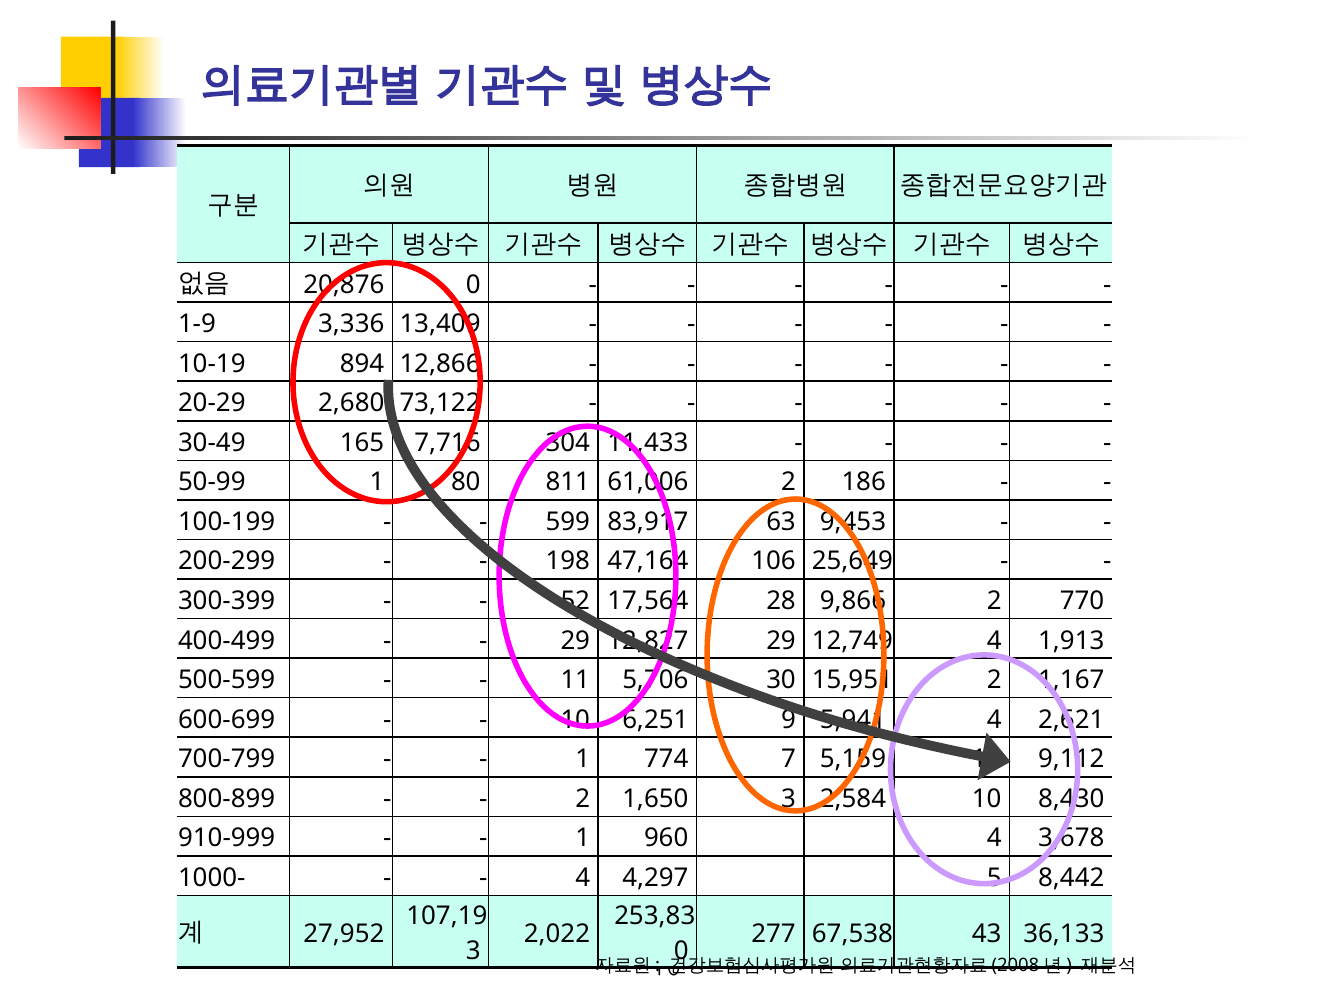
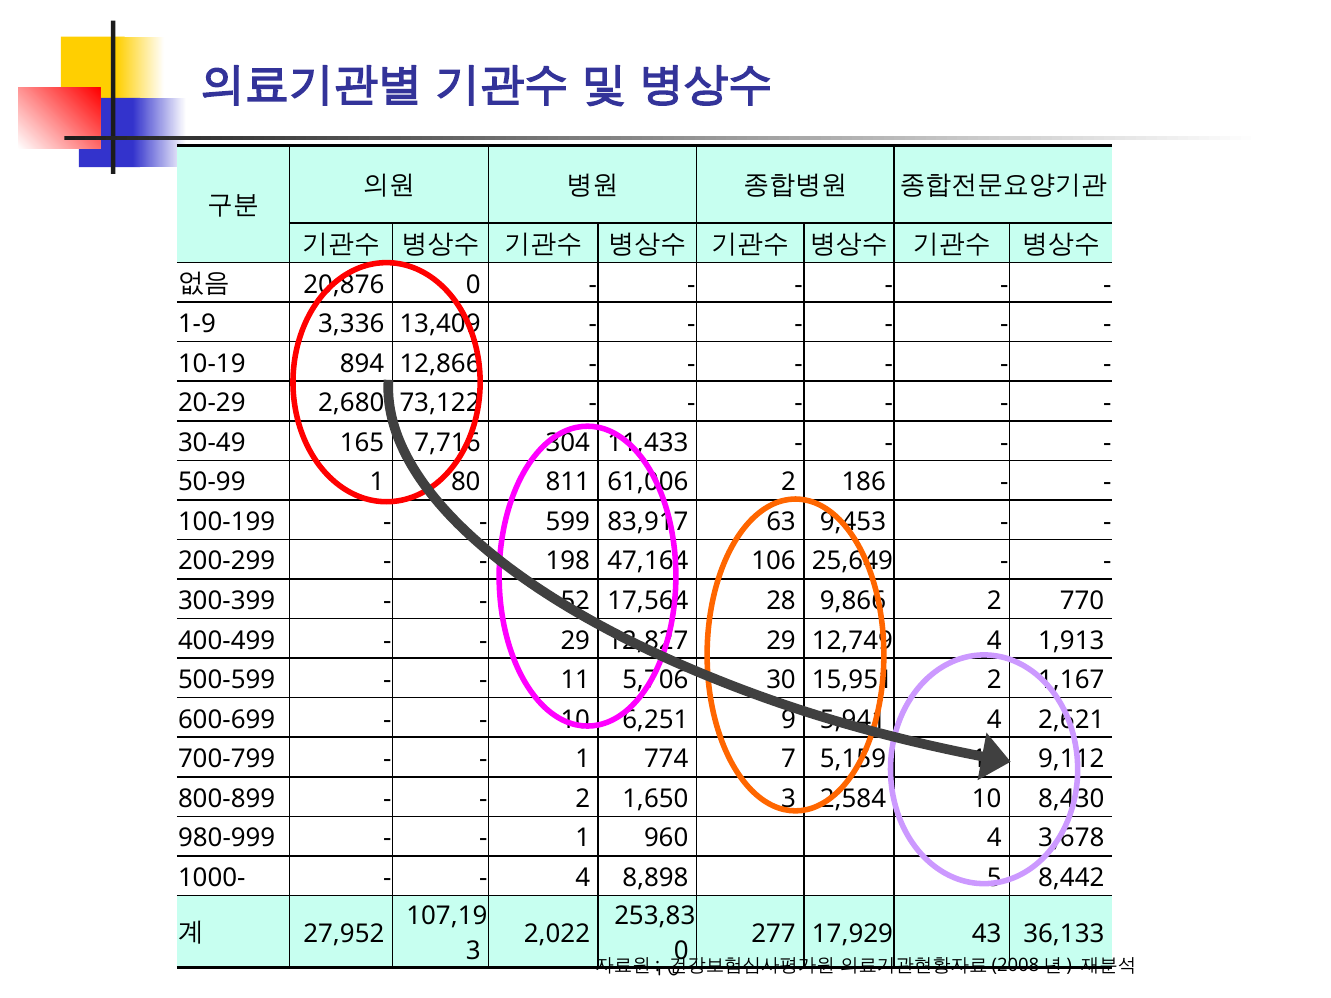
910-999: 910-999 -> 980-999 (227, 838)
4,297: 4,297 -> 8,898 (655, 878)
67,538: 67,538 -> 17,929 (852, 934)
